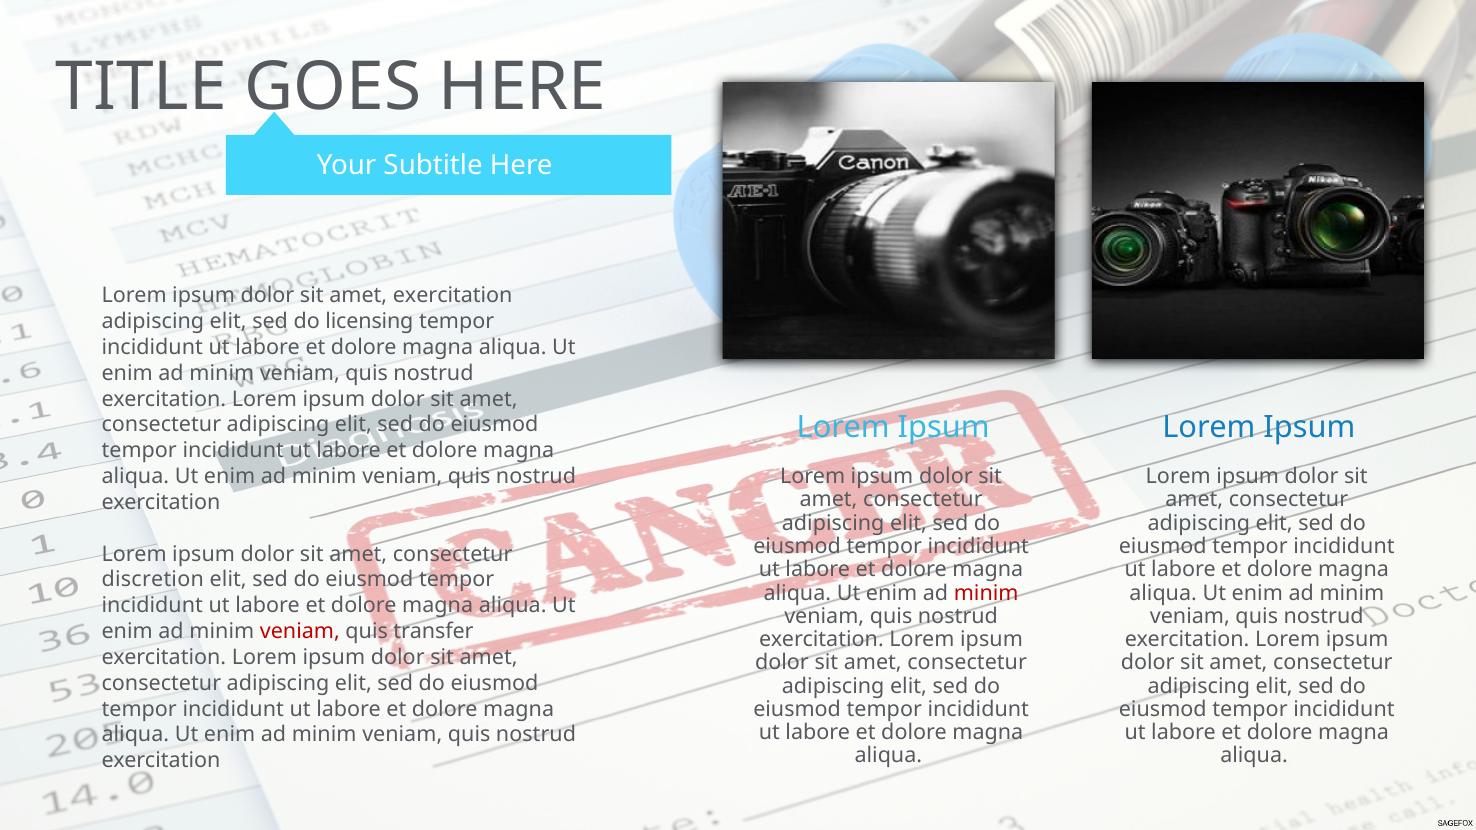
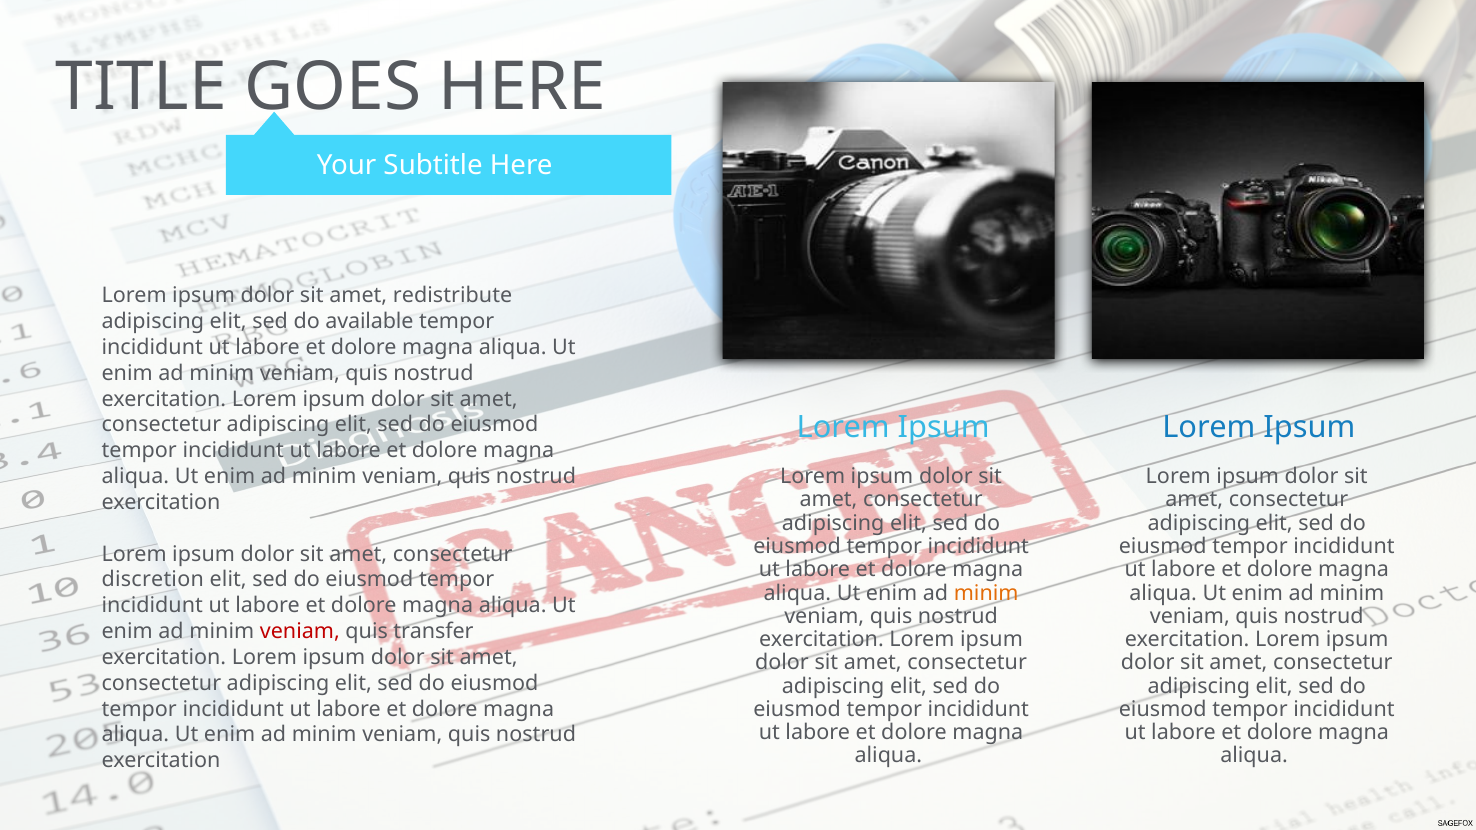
amet exercitation: exercitation -> redistribute (453, 296)
licensing: licensing -> available (369, 322)
minim colour: red -> orange (986, 593)
